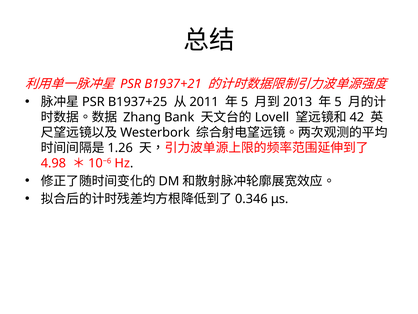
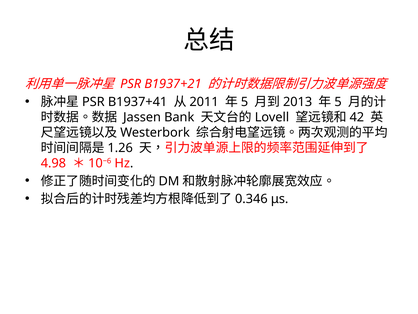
B1937+25: B1937+25 -> B1937+41 (138, 102)
Zhang: Zhang -> Jassen (142, 117)
